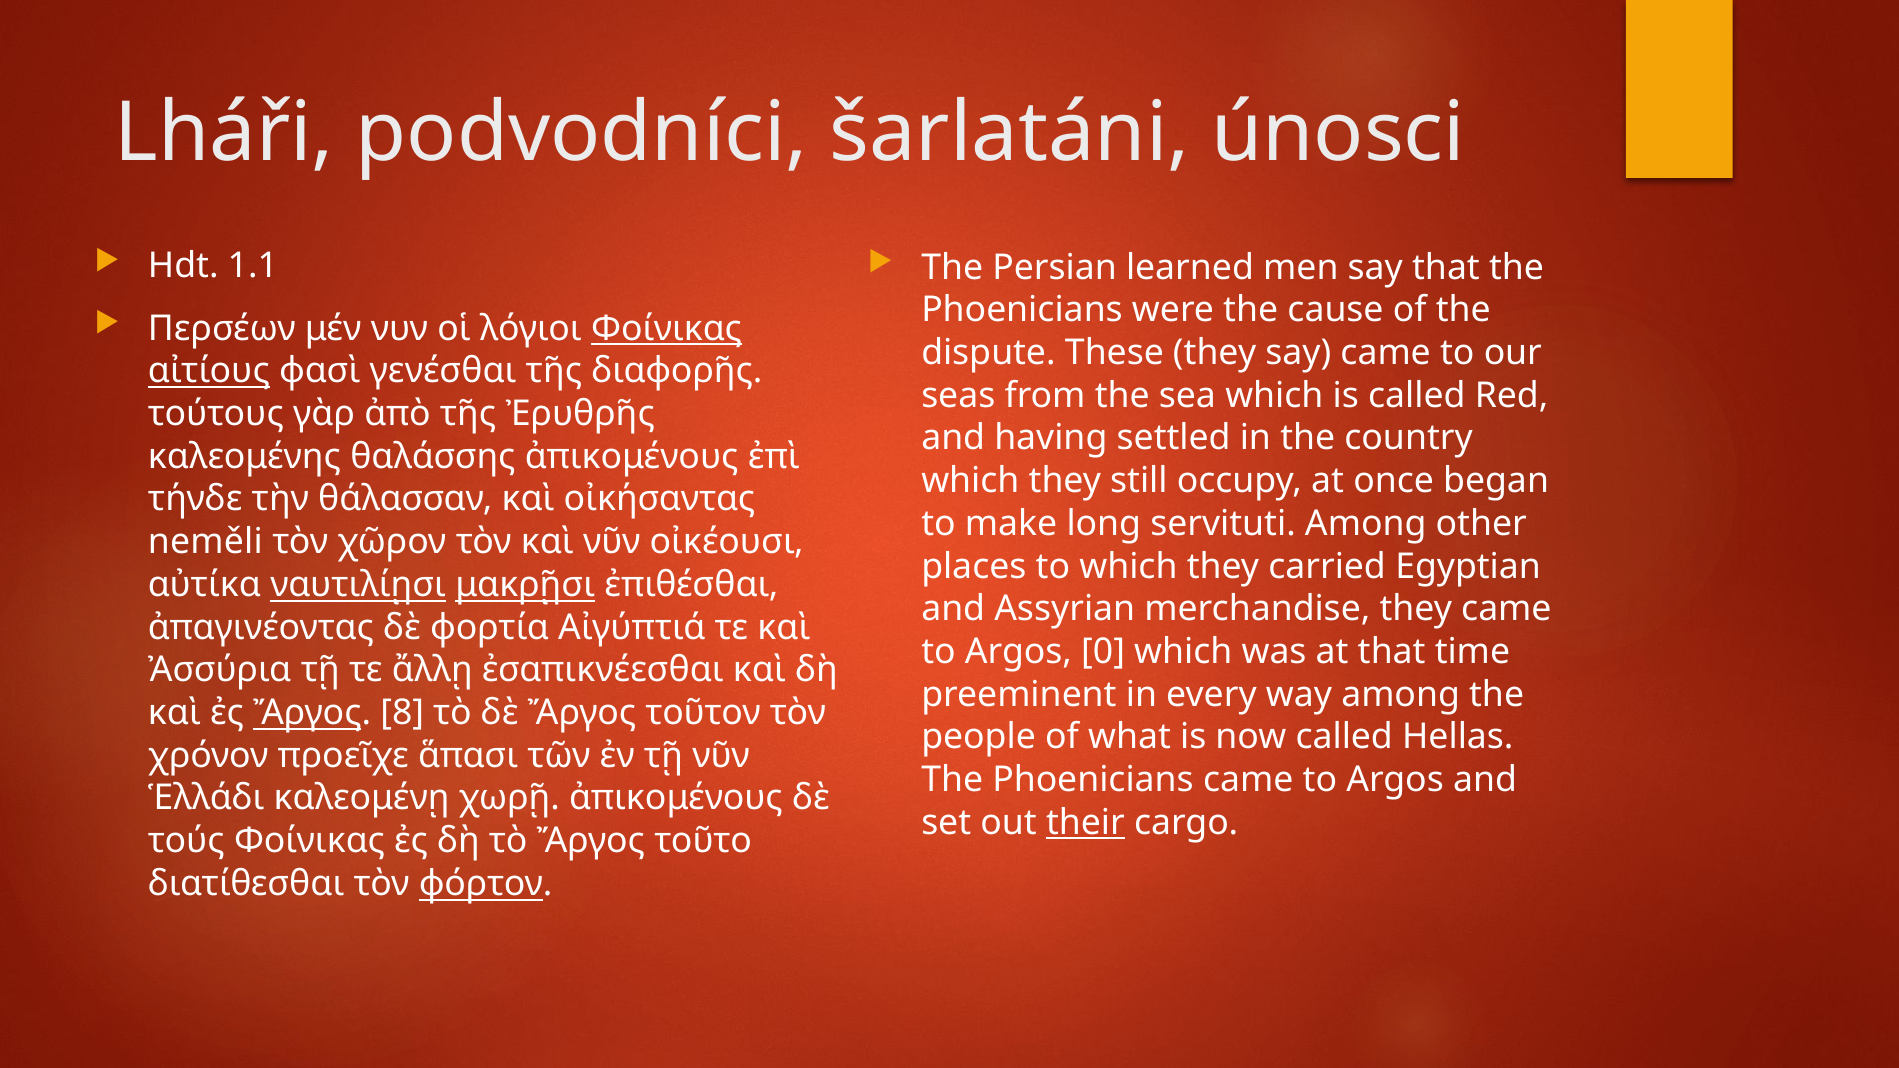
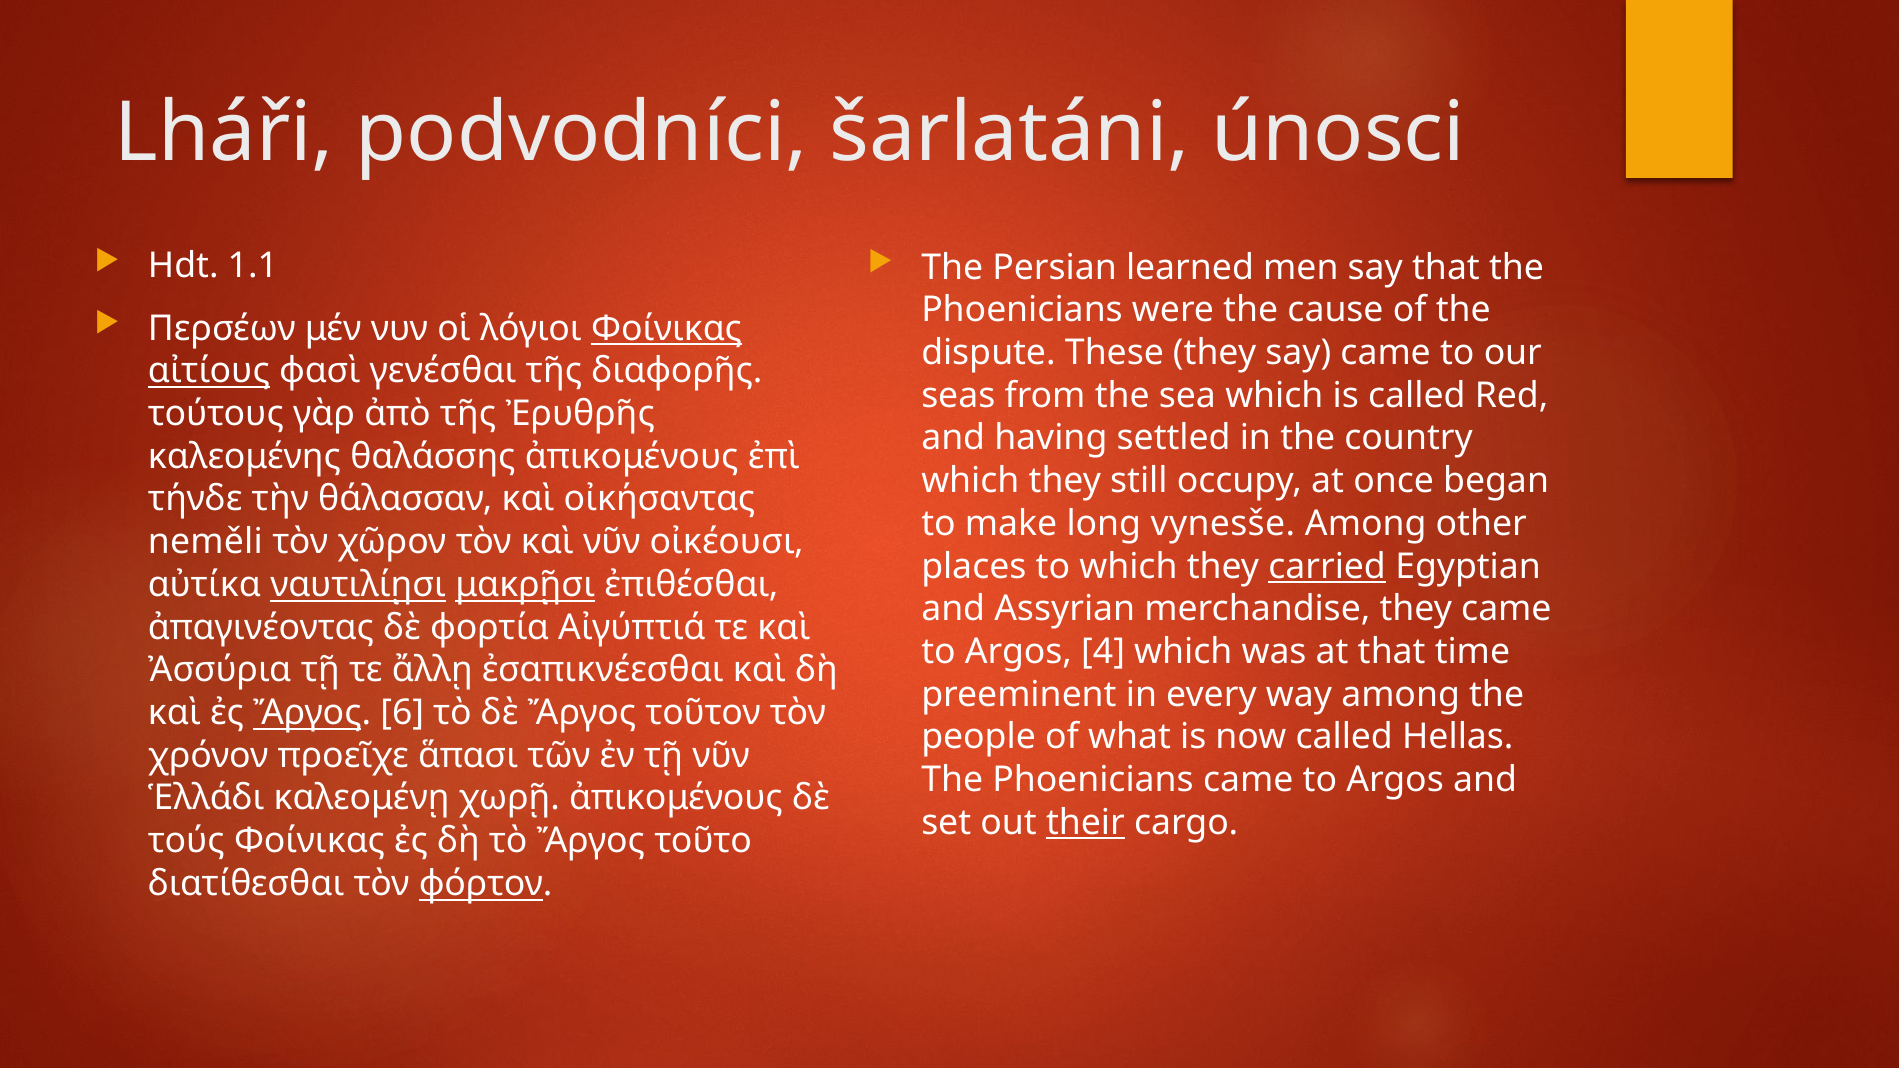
servituti: servituti -> vynesše (1223, 524)
carried underline: none -> present (1327, 566)
0: 0 -> 4 (1103, 652)
8: 8 -> 6 (402, 713)
